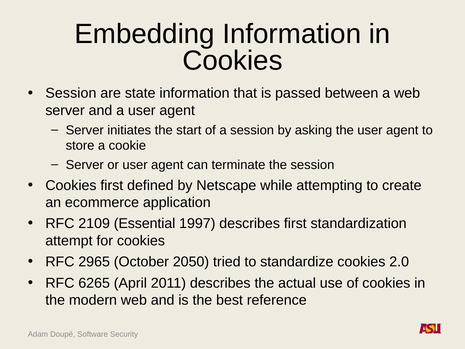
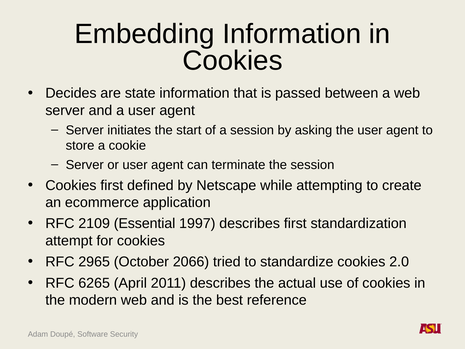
Session: Session -> Decides (71, 93)
2050: 2050 -> 2066 (191, 262)
